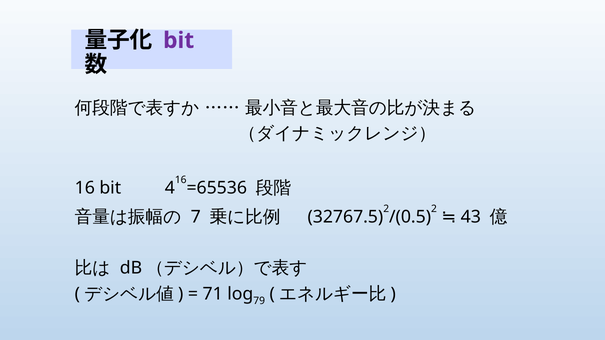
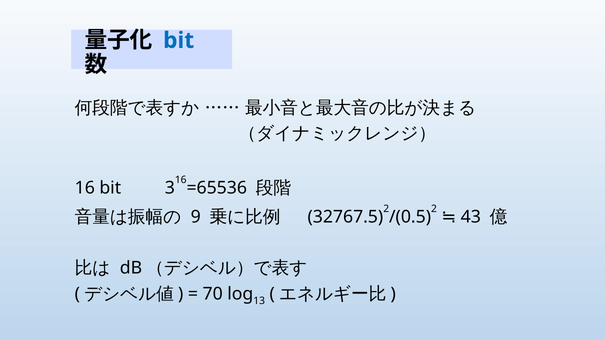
bit colour: purple -> blue (179, 40)
4: 4 -> 3 (170, 188)
7: 7 -> 9 (196, 217)
71: 71 -> 70 (213, 294)
79: 79 -> 13 (259, 301)
